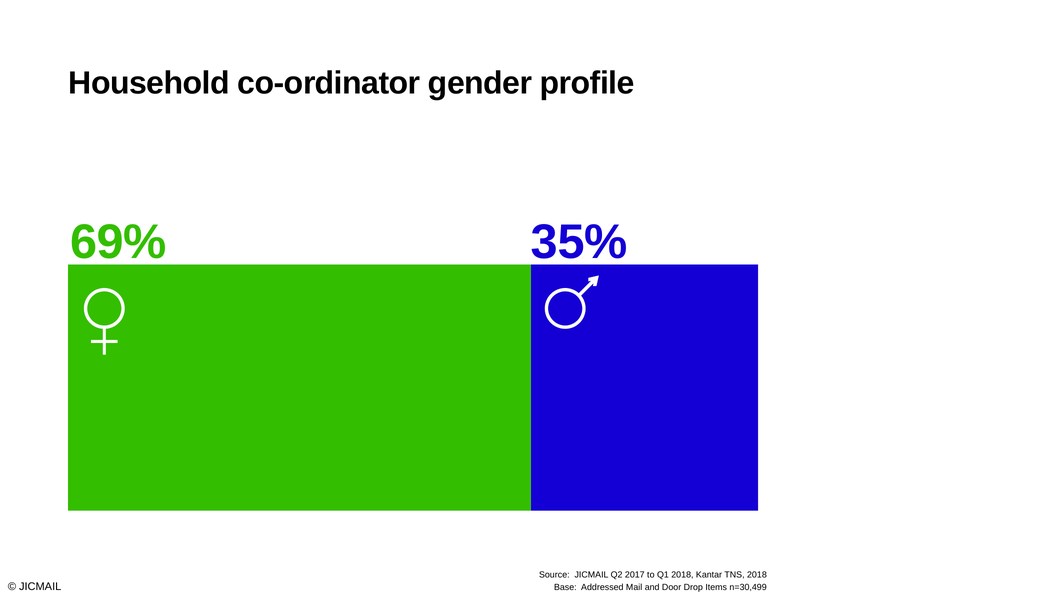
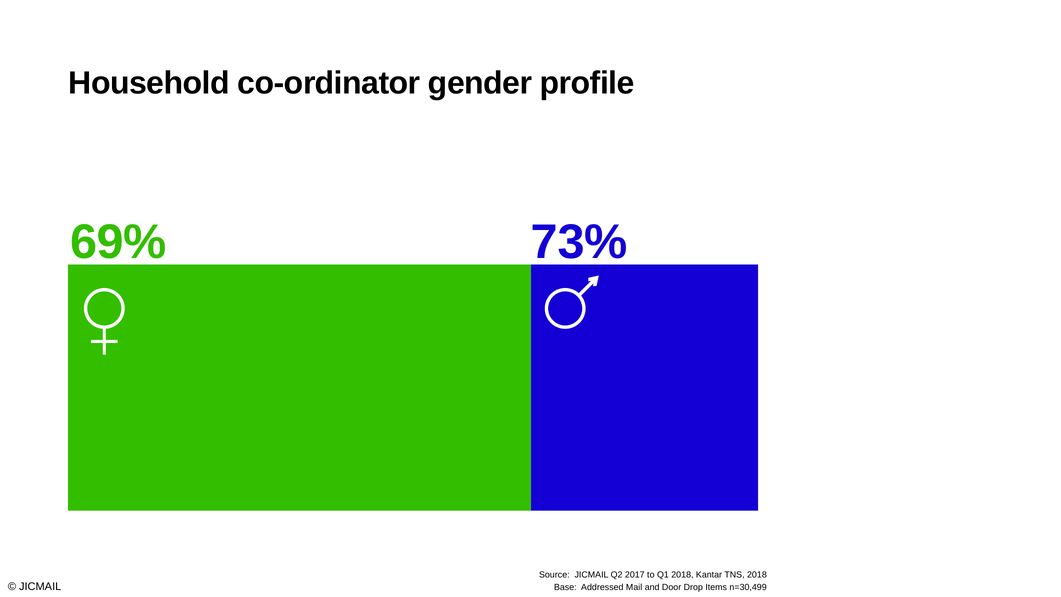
35%: 35% -> 73% (579, 242)
